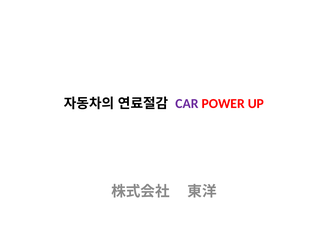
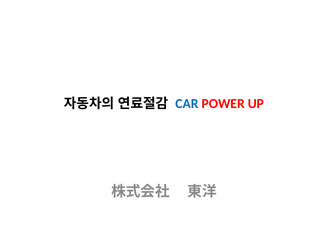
CAR colour: purple -> blue (187, 104)
